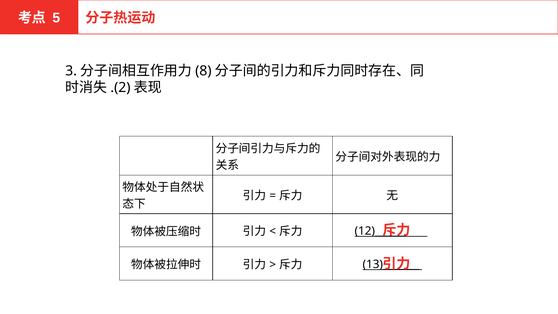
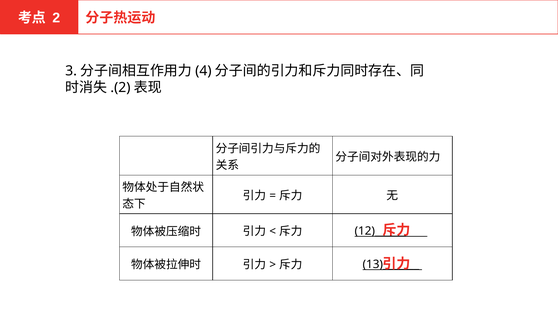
5: 5 -> 2 (56, 18)
8: 8 -> 4 (203, 71)
